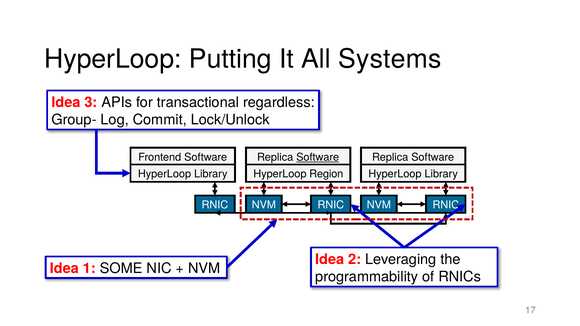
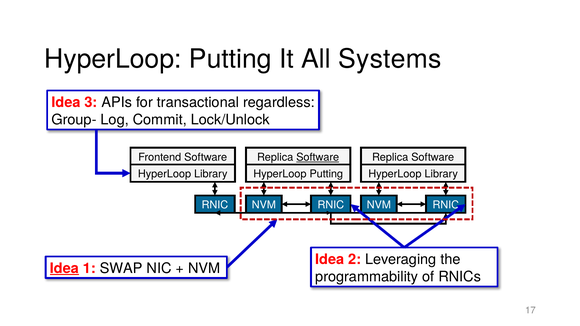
Library HyperLoop Region: Region -> Putting (326, 174)
Idea underline: none -> present (64, 268)
SOME: SOME -> SWAP (121, 268)
